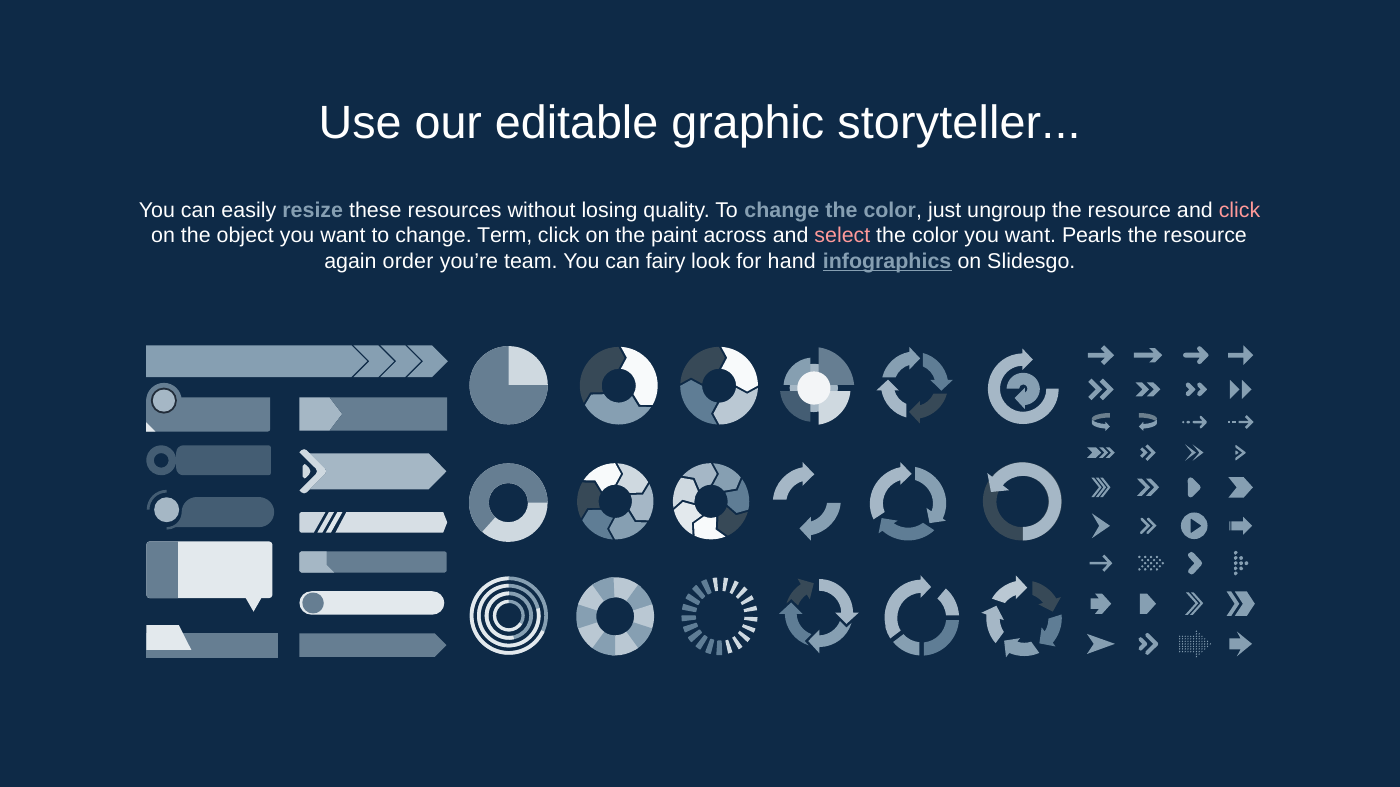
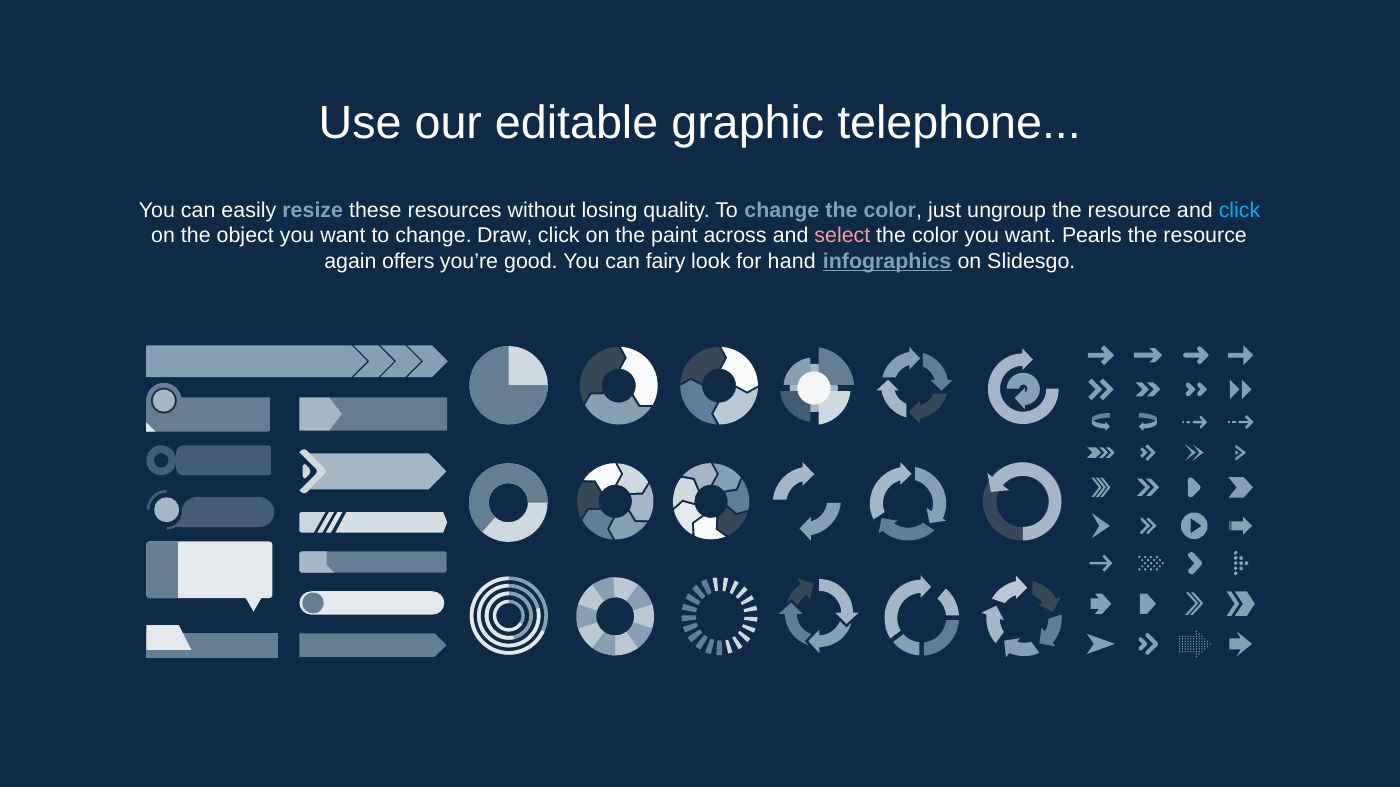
storyteller: storyteller -> telephone (959, 124)
click colour: pink -> light blue (1240, 210)
Term: Term -> Draw (505, 236)
order: order -> offers (408, 262)
team: team -> good (531, 262)
